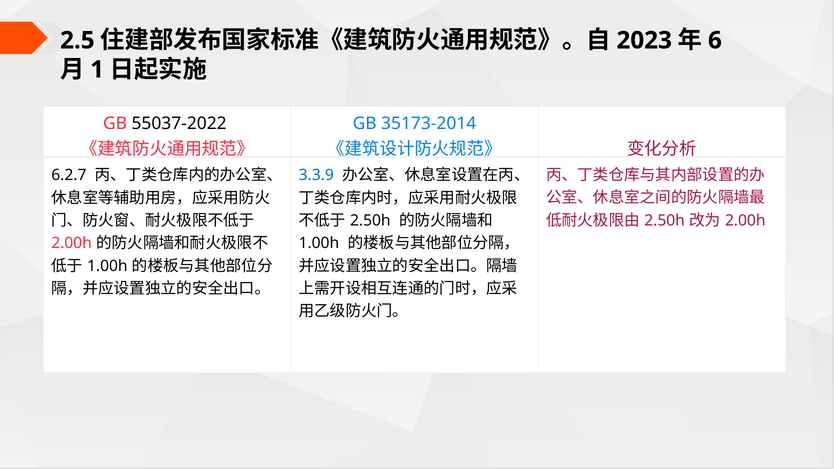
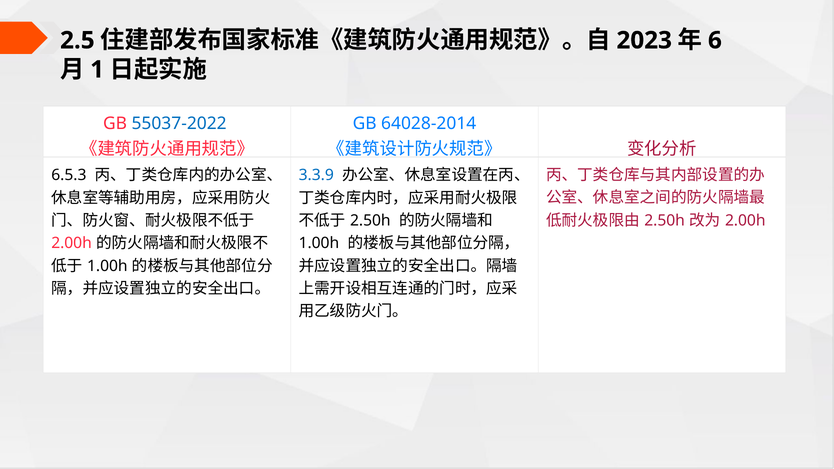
55037-2022 colour: black -> blue (179, 124)
35173-2014: 35173-2014 -> 64028-2014 (429, 124)
6.2.7: 6.2.7 -> 6.5.3 (69, 175)
